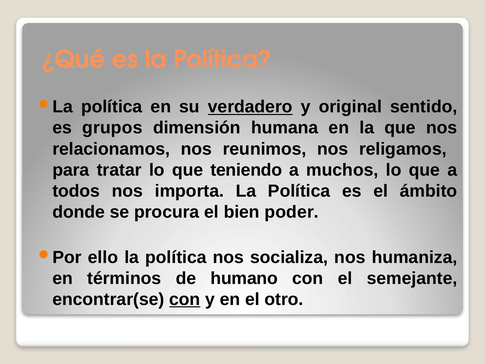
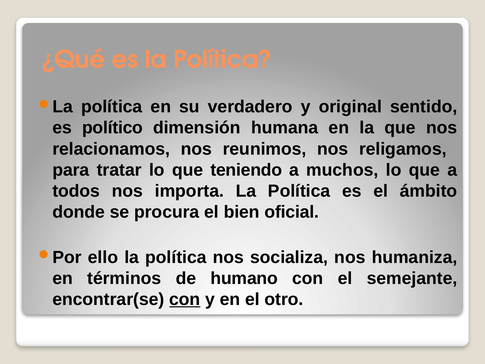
verdadero underline: present -> none (250, 107)
grupos: grupos -> político (113, 128)
poder: poder -> oficial (292, 212)
